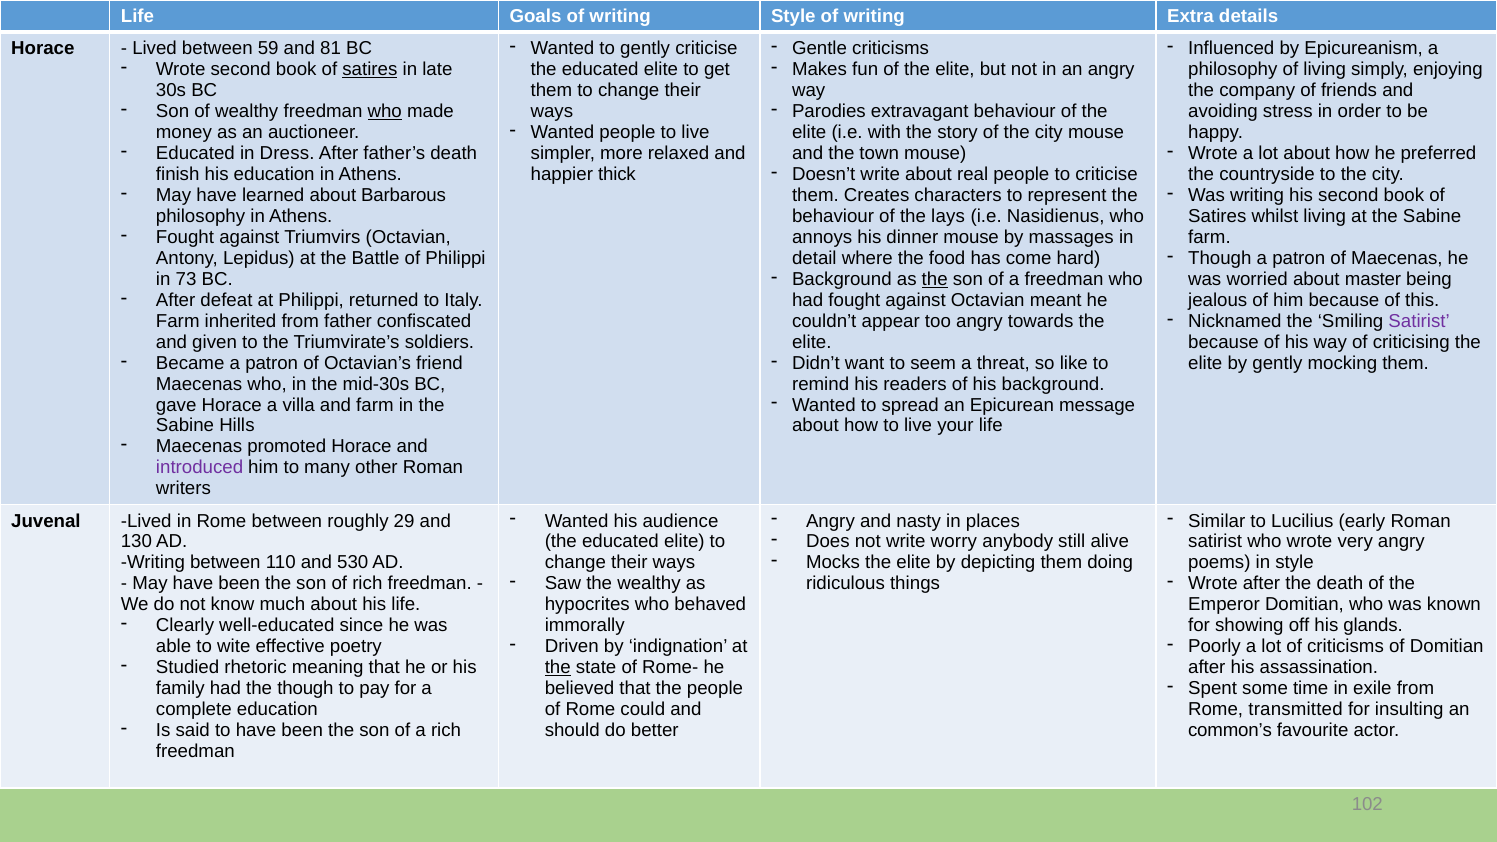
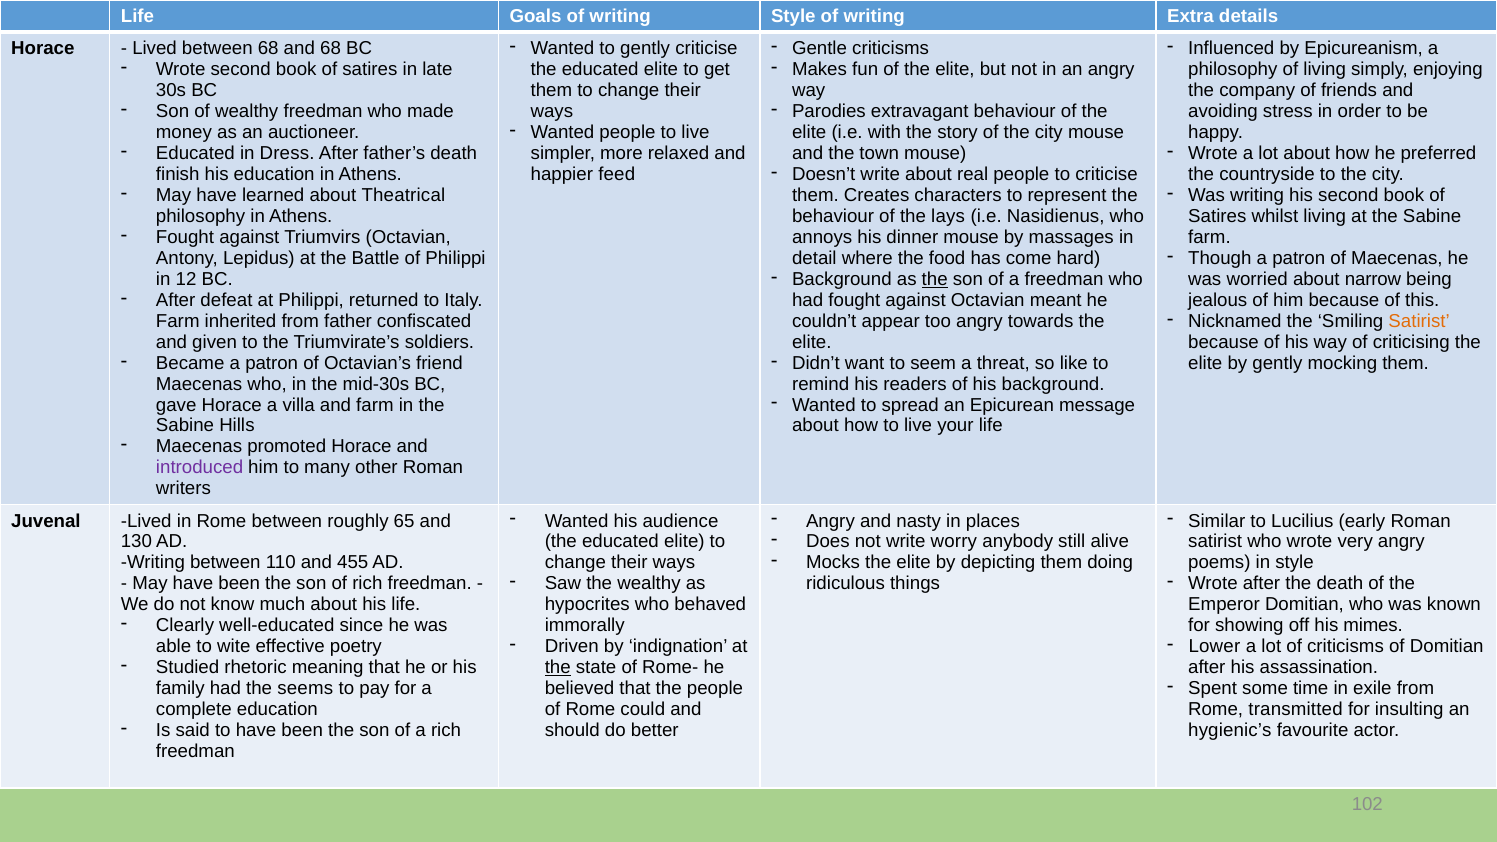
between 59: 59 -> 68 (268, 49)
and 81: 81 -> 68 (331, 49)
satires underline: present -> none (370, 70)
who underline: present -> none (385, 112)
thick: thick -> feed (617, 174)
Barbarous: Barbarous -> Theatrical (403, 195)
73: 73 -> 12 (186, 279)
master: master -> narrow (1373, 279)
Satirist colour: purple -> orange (1419, 321)
29: 29 -> 65 (404, 521)
530: 530 -> 455 (353, 563)
glands: glands -> mimes (1373, 626)
Poorly: Poorly -> Lower (1214, 647)
the though: though -> seems (305, 689)
common’s: common’s -> hygienic’s (1230, 730)
